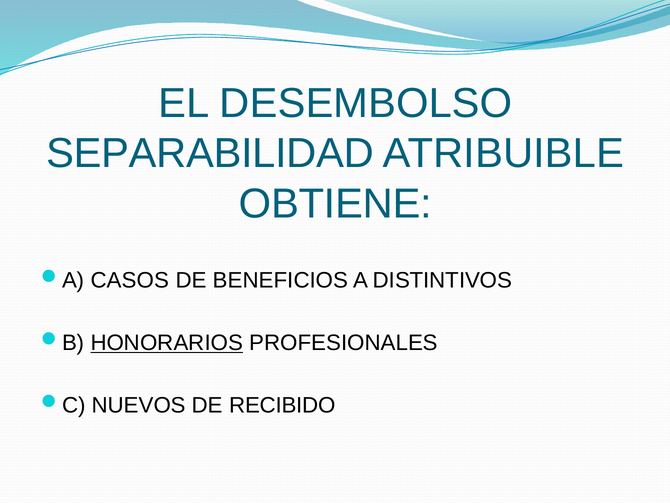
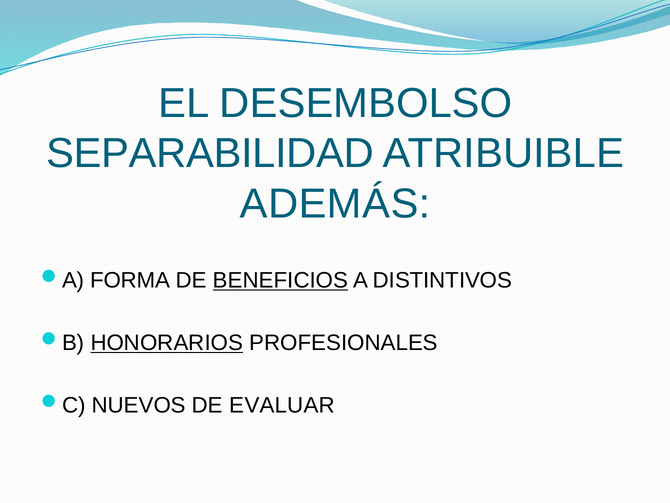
OBTIENE: OBTIENE -> ADEMÁS (335, 204)
CASOS: CASOS -> FORMA (130, 280)
BENEFICIOS underline: none -> present (280, 280)
RECIBIDO: RECIBIDO -> EVALUAR (282, 405)
